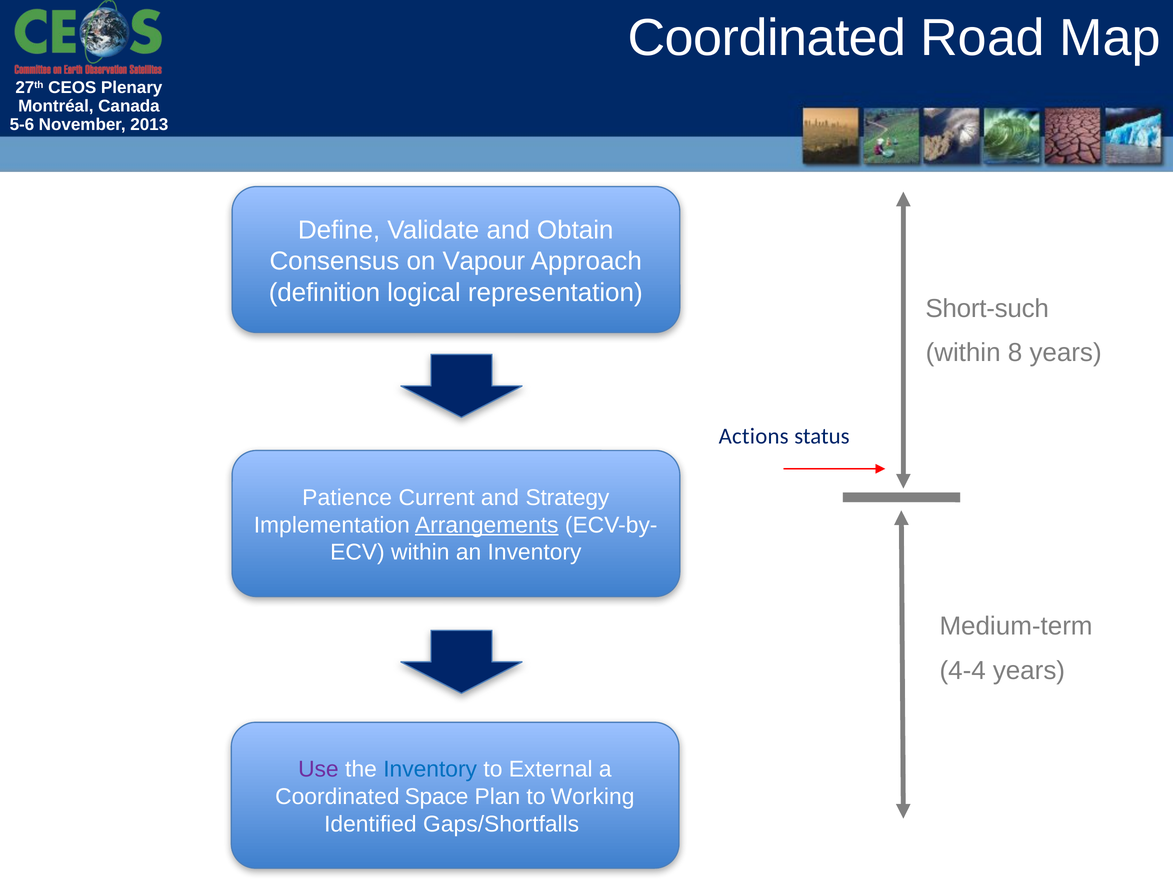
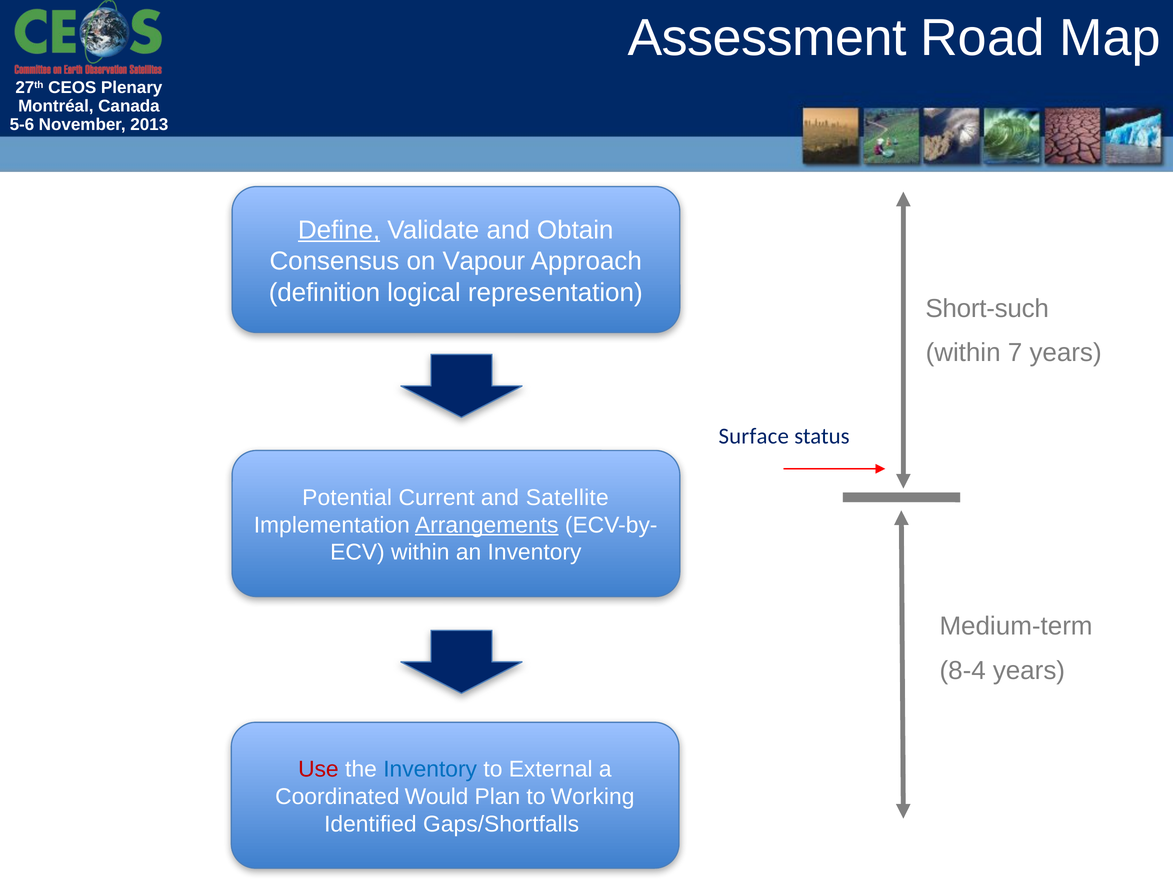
Coordinated: Coordinated -> Assessment (767, 38)
Define underline: none -> present (339, 230)
8: 8 -> 7 (1015, 353)
Actions: Actions -> Surface (754, 437)
Patience: Patience -> Potential (347, 498)
Strategy: Strategy -> Satellite (567, 498)
4-4: 4-4 -> 8-4 (963, 671)
Use colour: purple -> red (318, 770)
Space: Space -> Would (437, 797)
